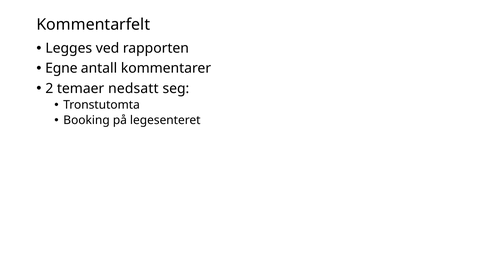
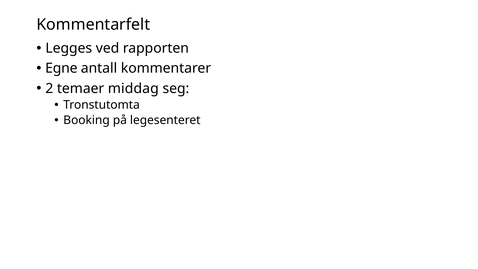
nedsatt: nedsatt -> middag (133, 88)
